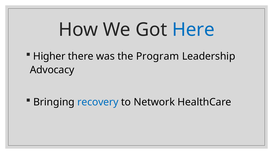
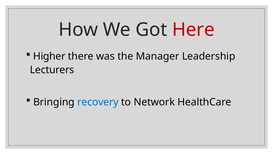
Here colour: blue -> red (193, 30)
Program: Program -> Manager (158, 56)
Advocacy: Advocacy -> Lecturers (52, 70)
